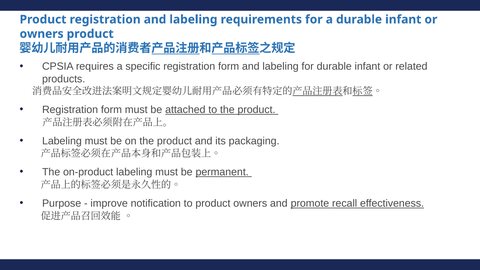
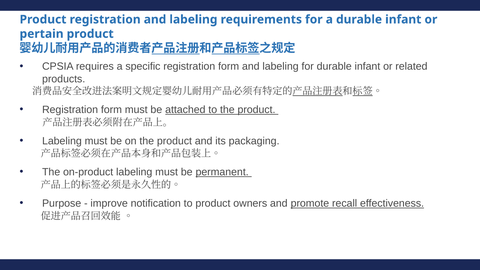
owners: owners -> pertain (42, 34)
